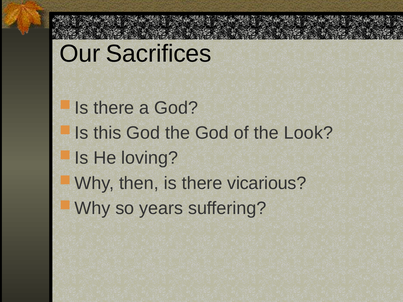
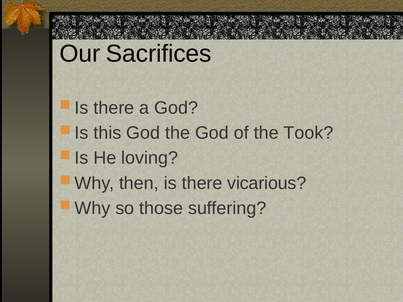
Look: Look -> Took (309, 133)
years: years -> those (161, 208)
